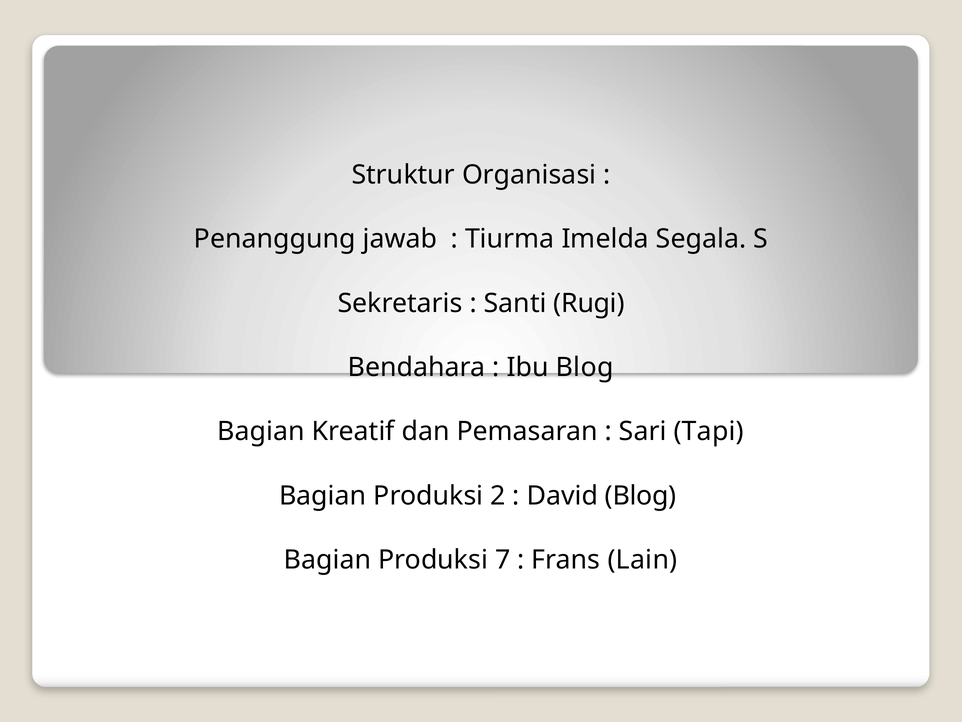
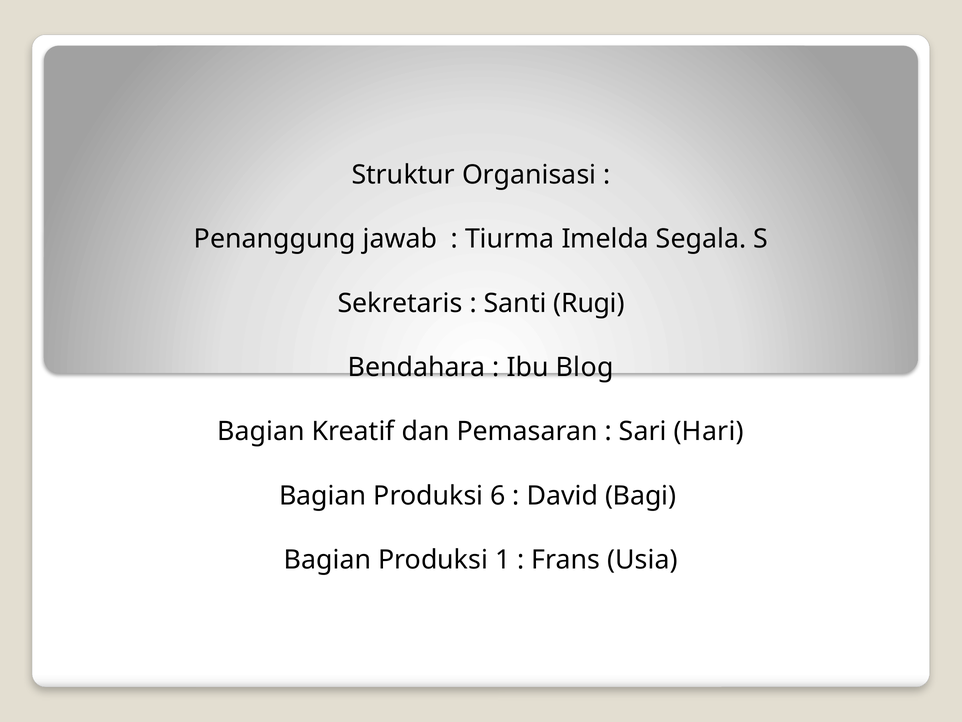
Tapi: Tapi -> Hari (709, 431)
2: 2 -> 6 (498, 496)
David Blog: Blog -> Bagi (641, 496)
7: 7 -> 1 (503, 560)
Lain: Lain -> Usia (643, 560)
